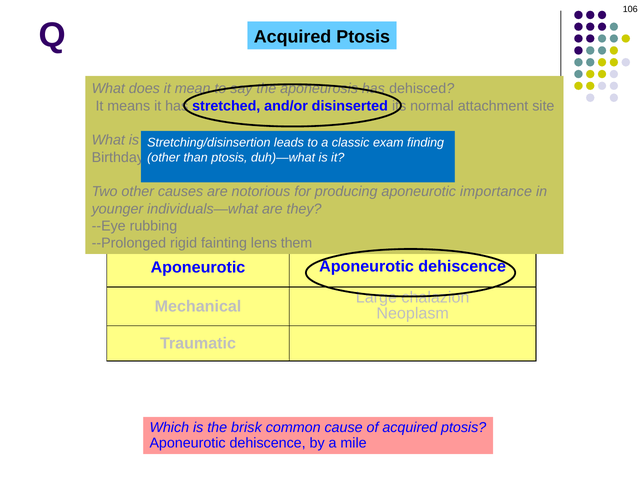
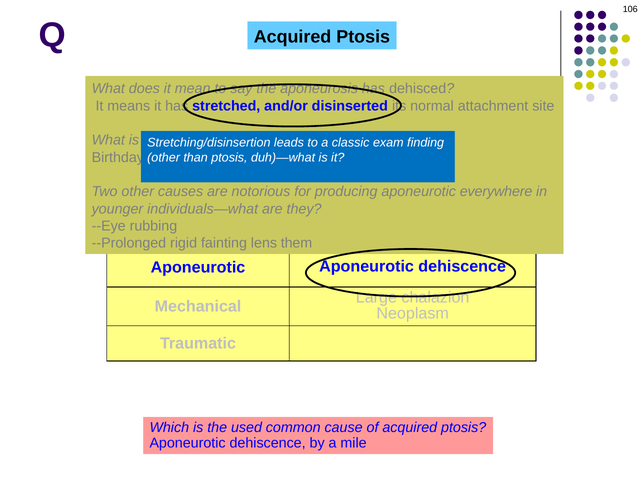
importance: importance -> everywhere (496, 192)
brisk: brisk -> used (247, 428)
